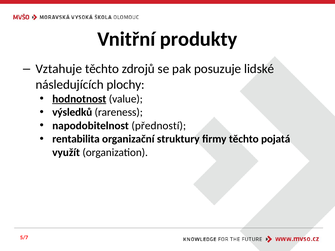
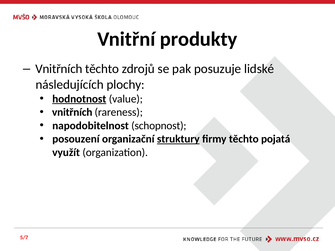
Vztahuje: Vztahuje -> Vnitřních (59, 69)
výsledků: výsledků -> vnitřních (72, 112)
předností: předností -> schopnost (159, 126)
rentabilita: rentabilita -> posouzení (76, 139)
struktury underline: none -> present (178, 139)
